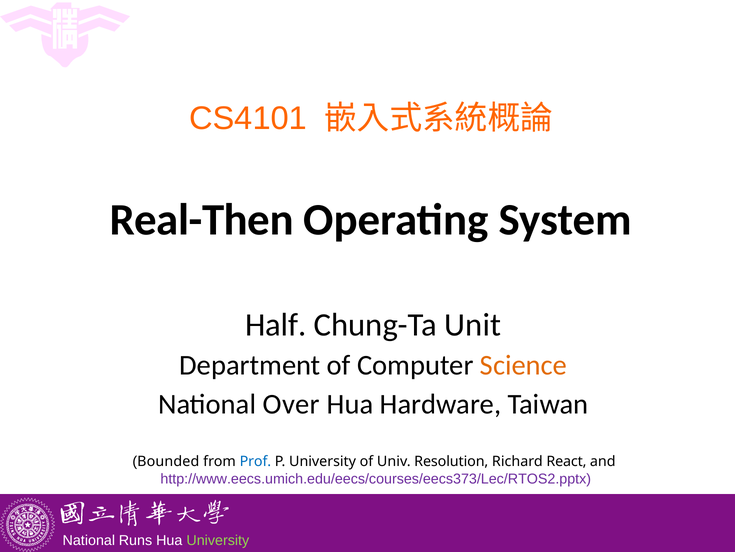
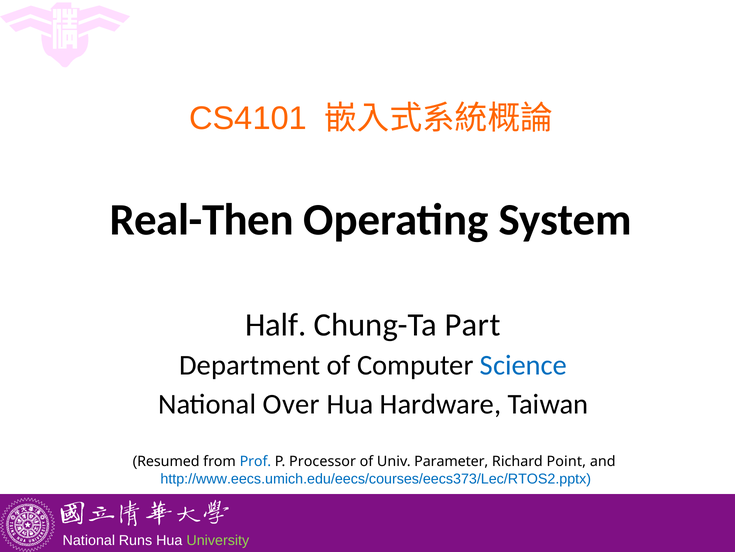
Unit: Unit -> Part (473, 324)
Science colour: orange -> blue (524, 365)
Bounded: Bounded -> Resumed (168, 461)
P University: University -> Processor (323, 461)
Resolution: Resolution -> Parameter (451, 461)
React: React -> Point (566, 461)
http://www.eecs.umich.edu/eecs/courses/eecs373/Lec/RTOS2.pptx colour: purple -> blue (376, 478)
